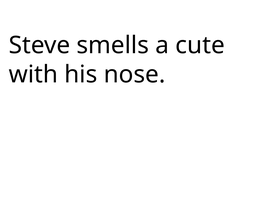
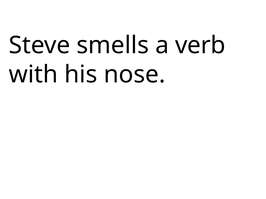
cute: cute -> verb (200, 45)
